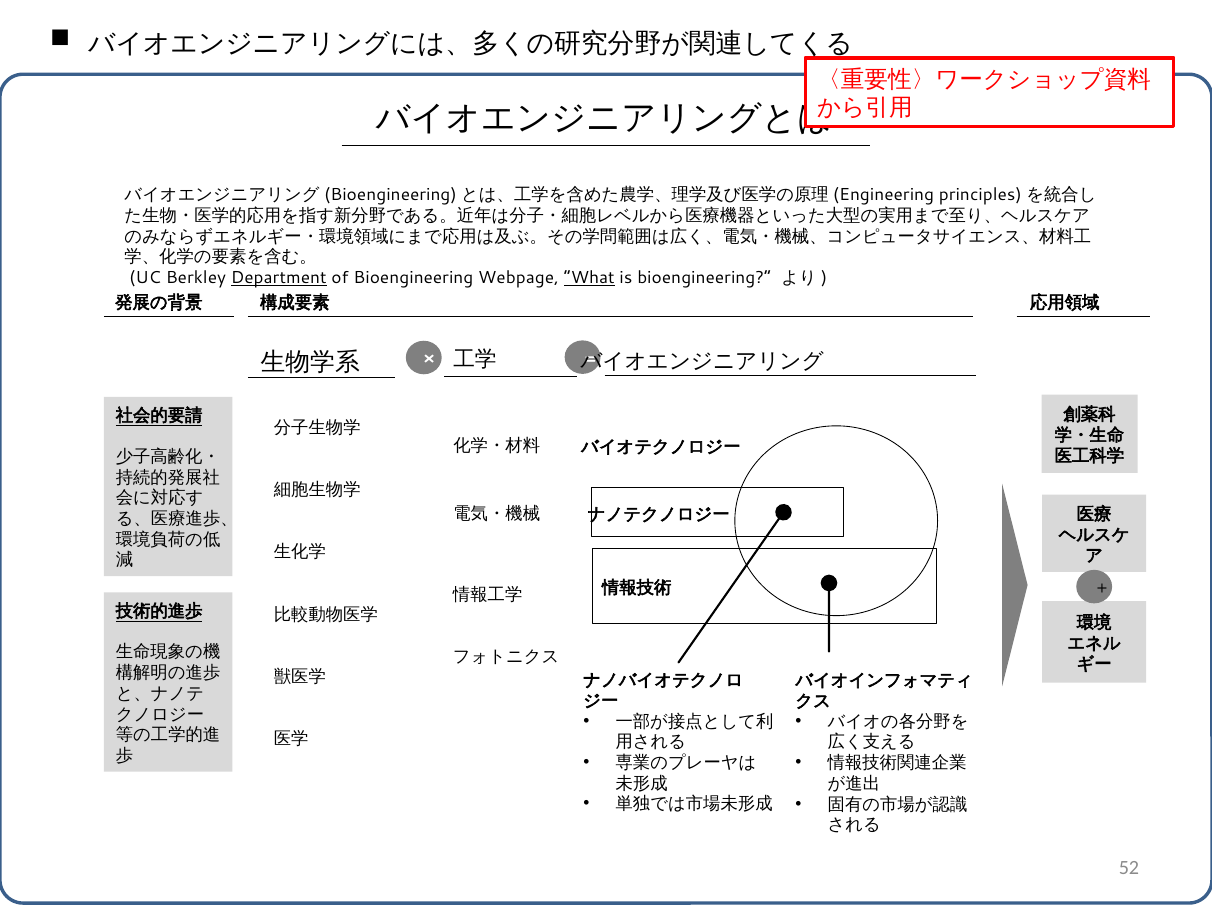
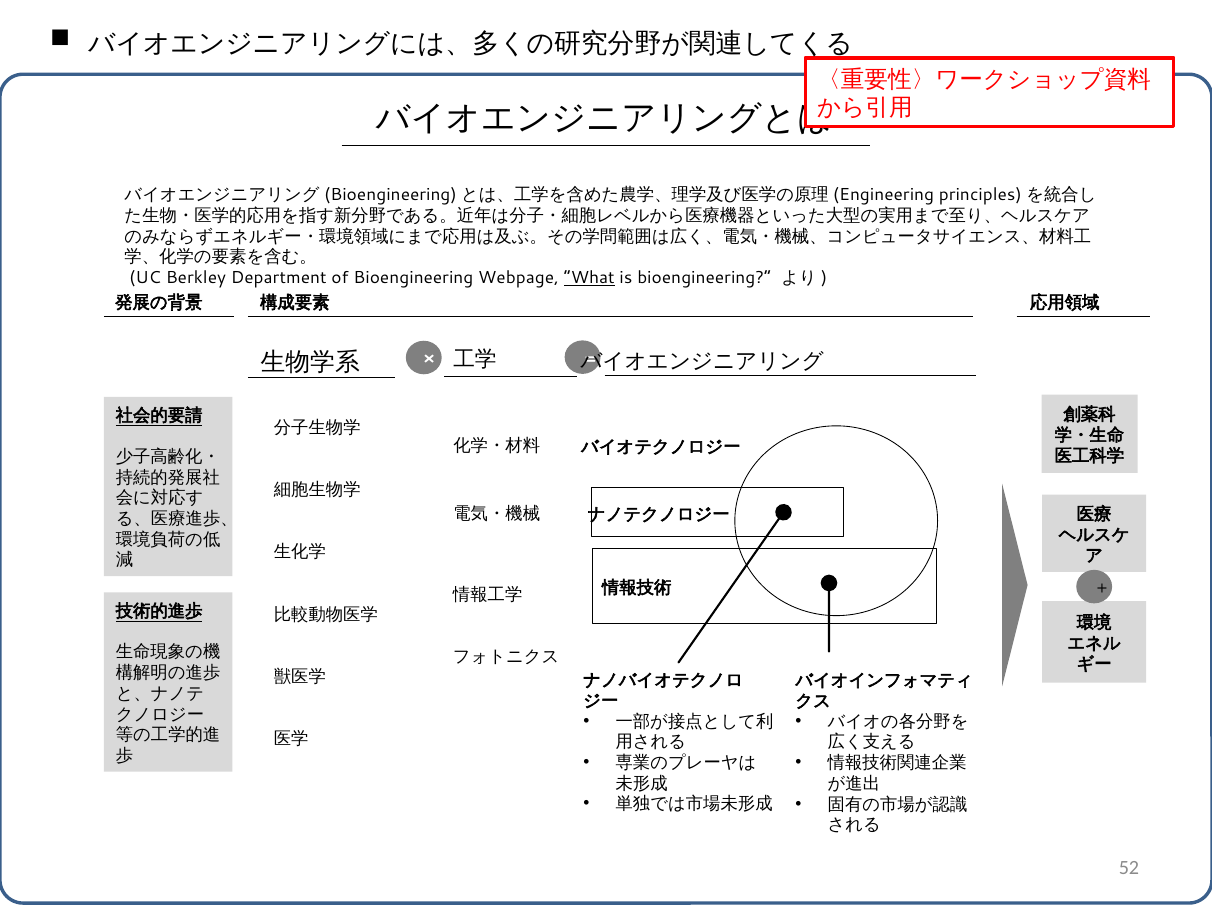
Department underline: present -> none (279, 278)
